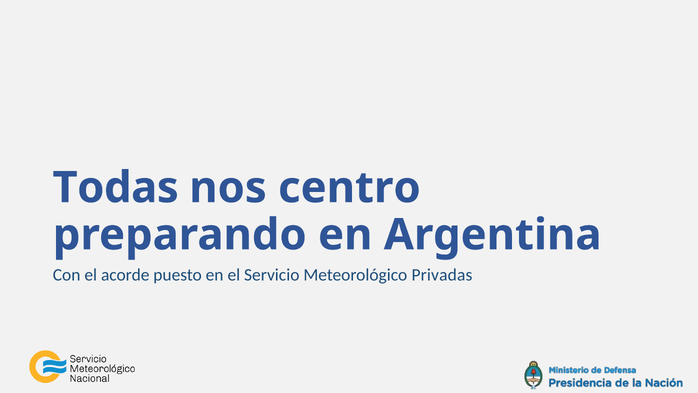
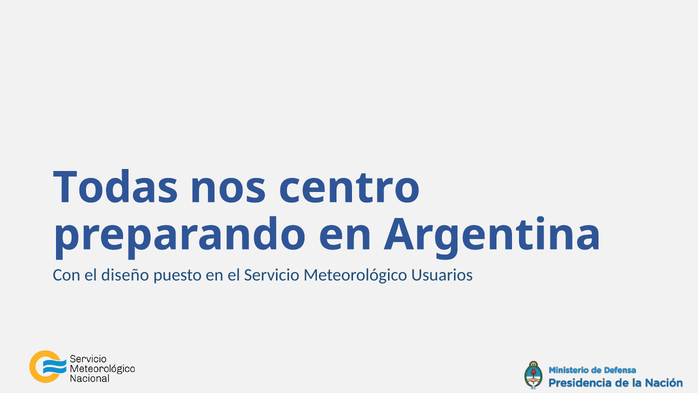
acorde: acorde -> diseño (125, 275)
Privadas: Privadas -> Usuarios (442, 275)
